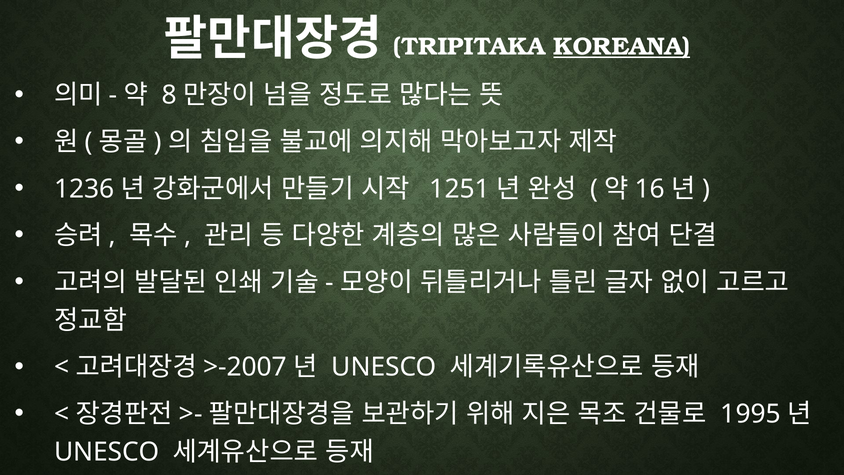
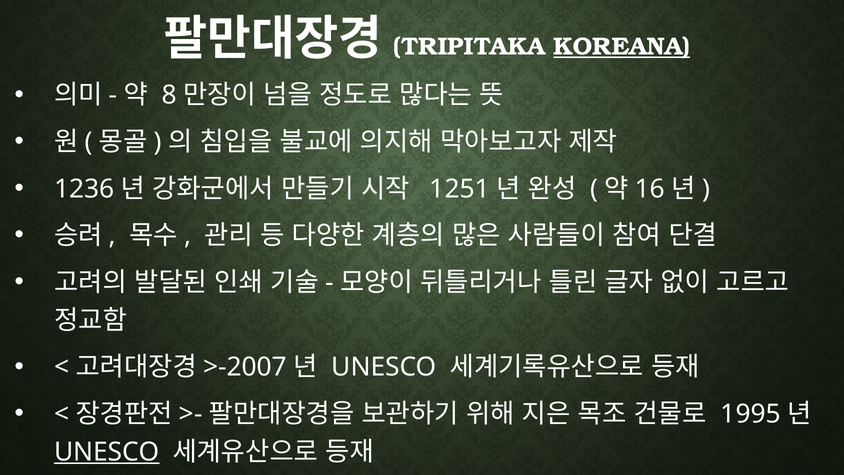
UNESCO underline: none -> present (107, 452)
